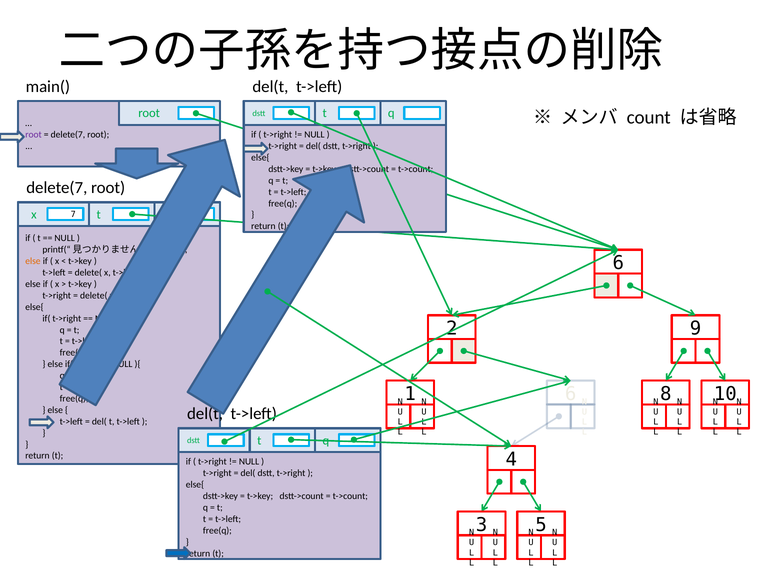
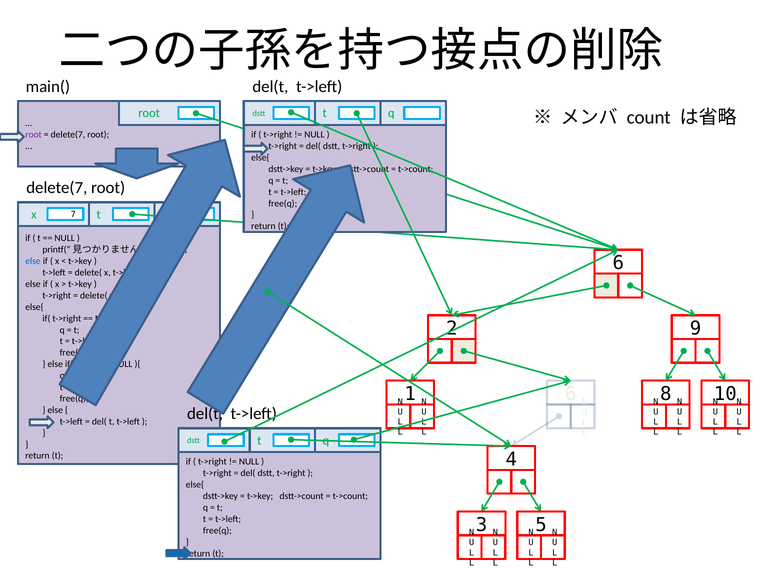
else colour: orange -> blue (33, 261)
